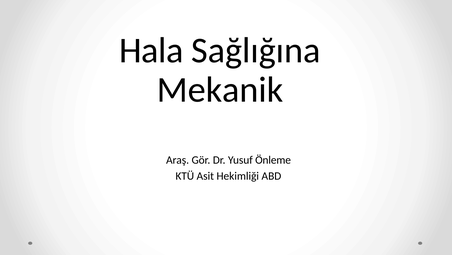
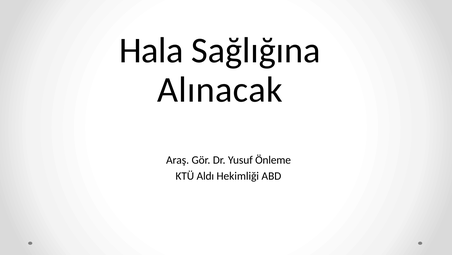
Mekanik: Mekanik -> Alınacak (220, 90)
Asit: Asit -> Aldı (205, 176)
